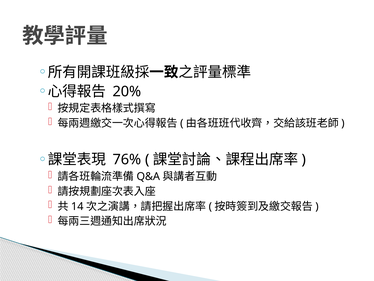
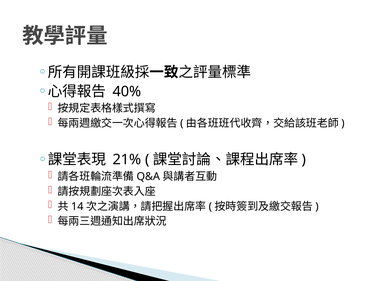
20%: 20% -> 40% (127, 91)
76%: 76% -> 21% (127, 159)
